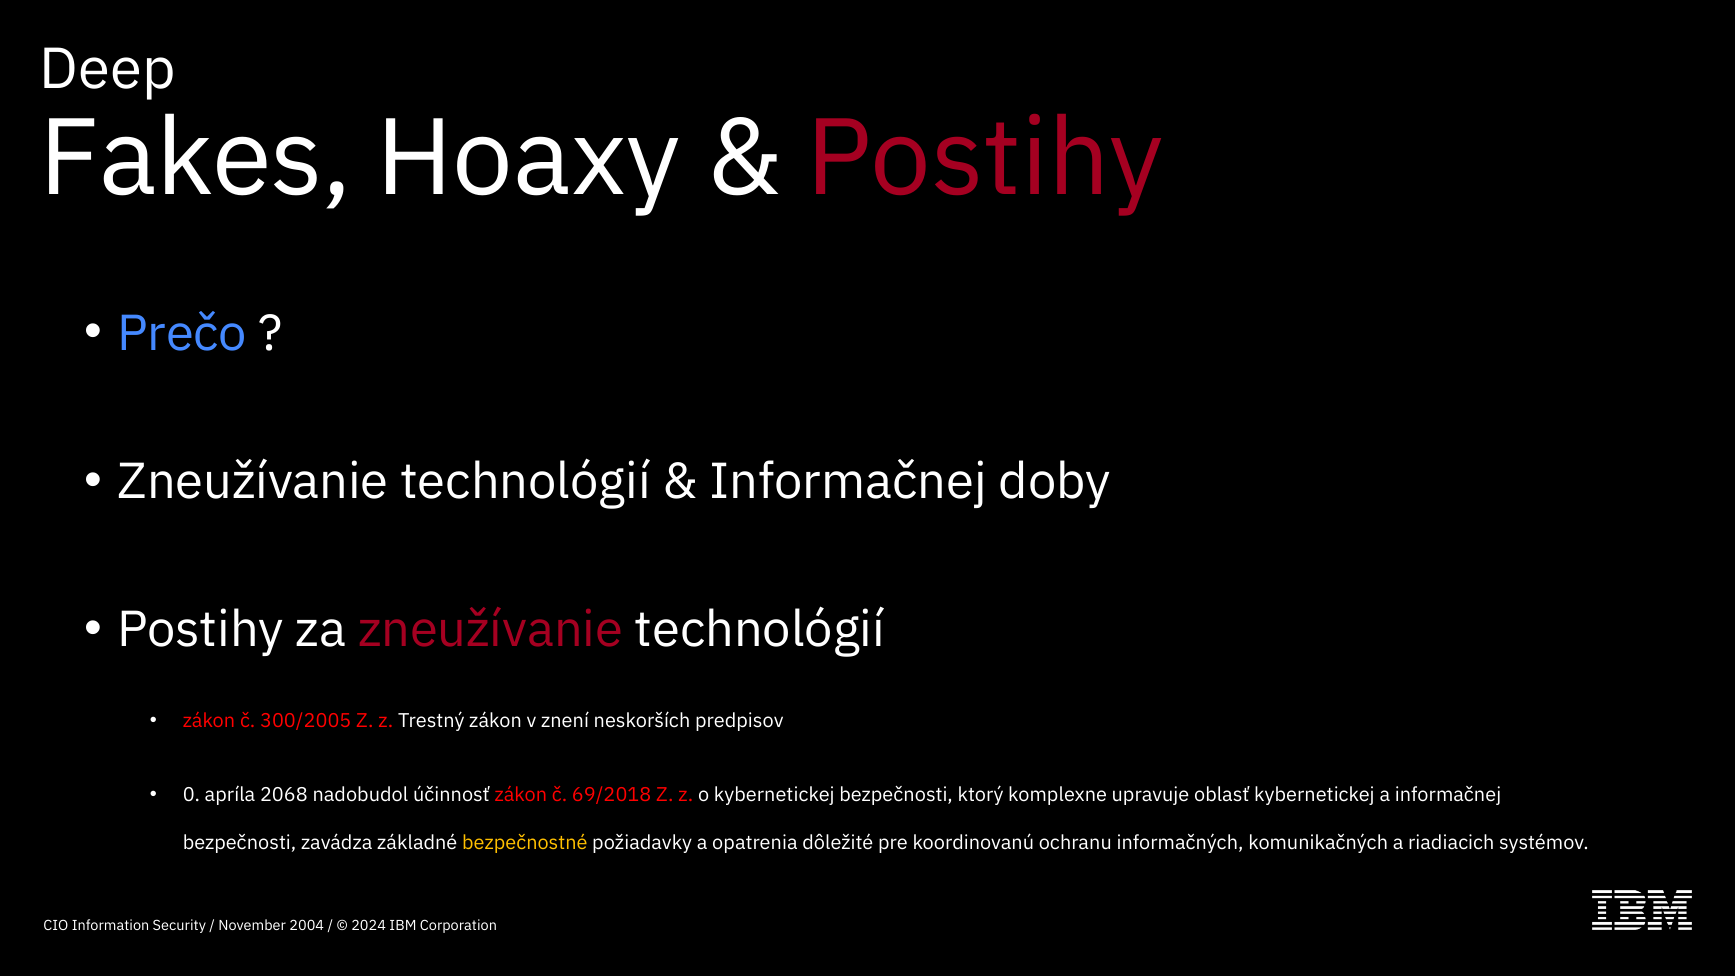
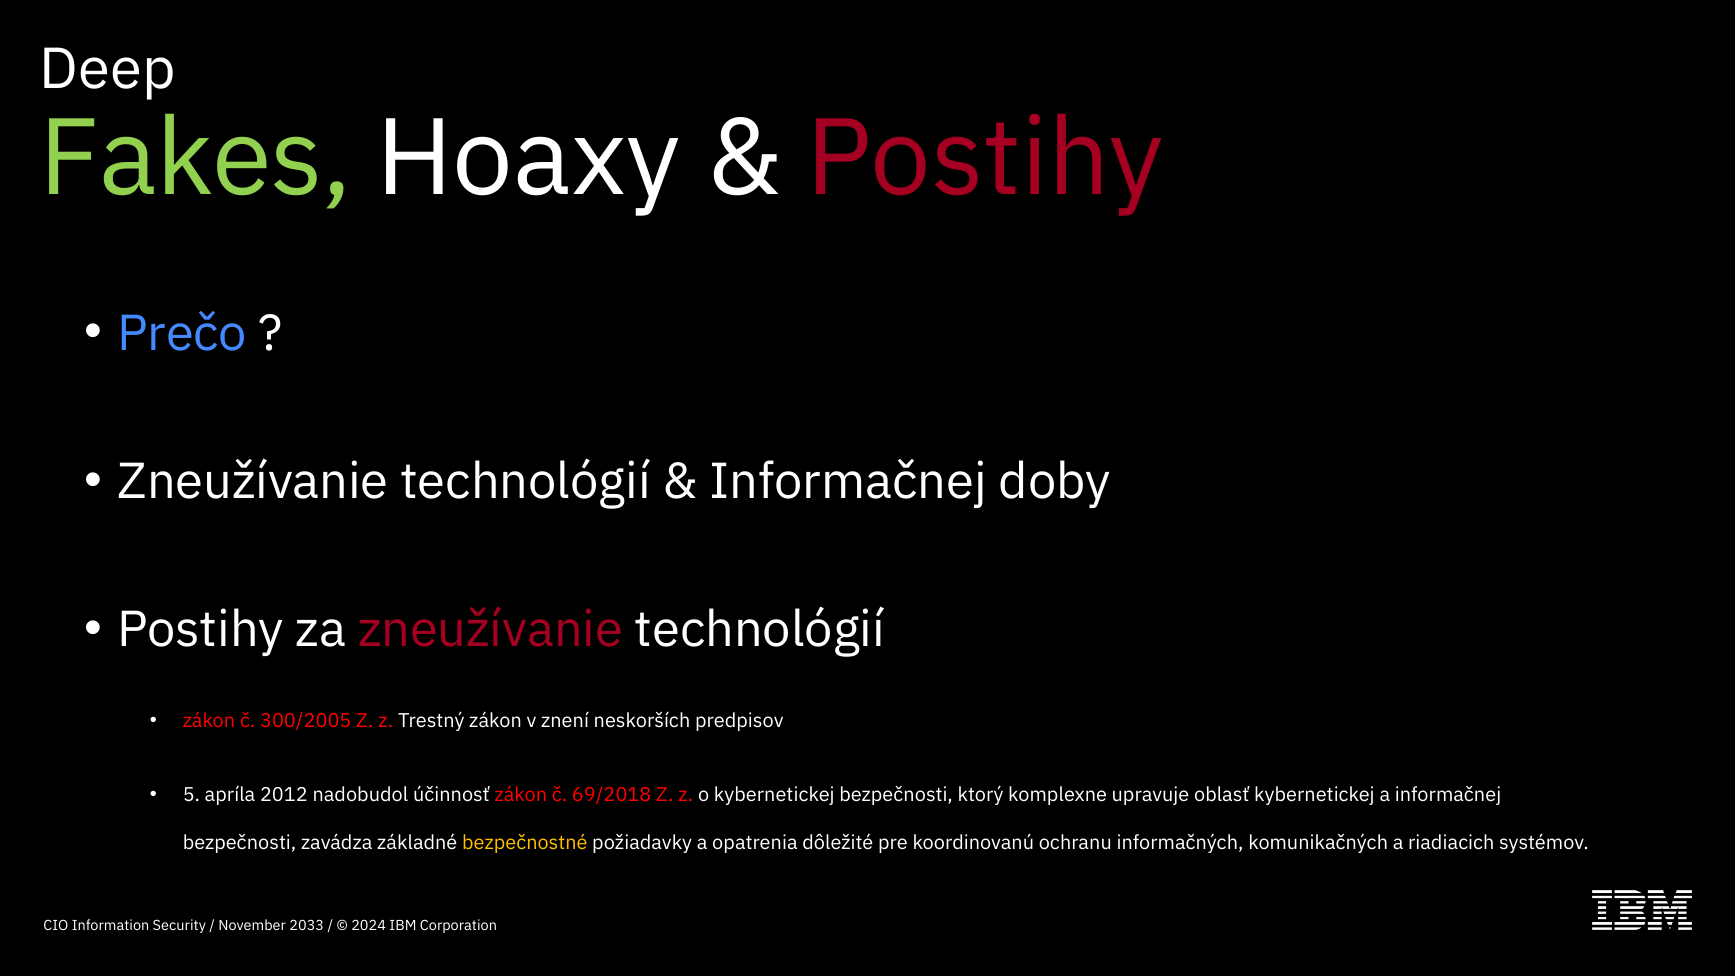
Fakes colour: white -> light green (196, 159)
0: 0 -> 5 (191, 795)
2068: 2068 -> 2012 (284, 795)
2004: 2004 -> 2033 (307, 925)
